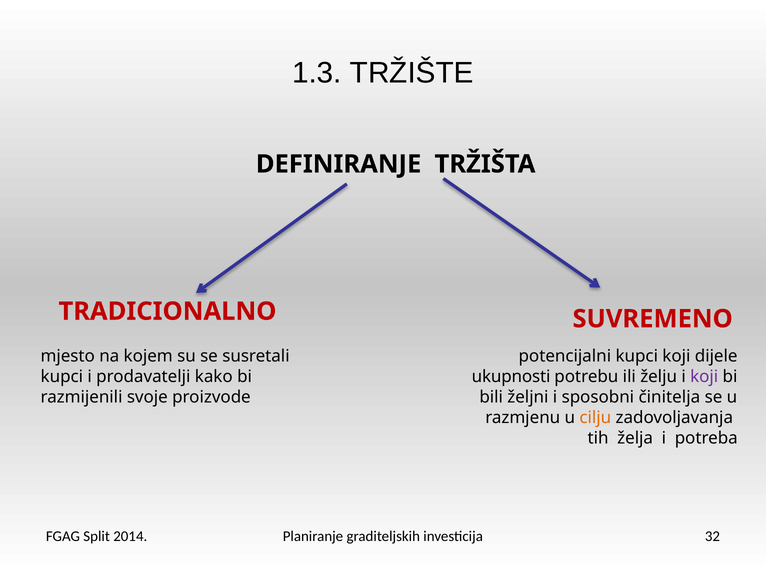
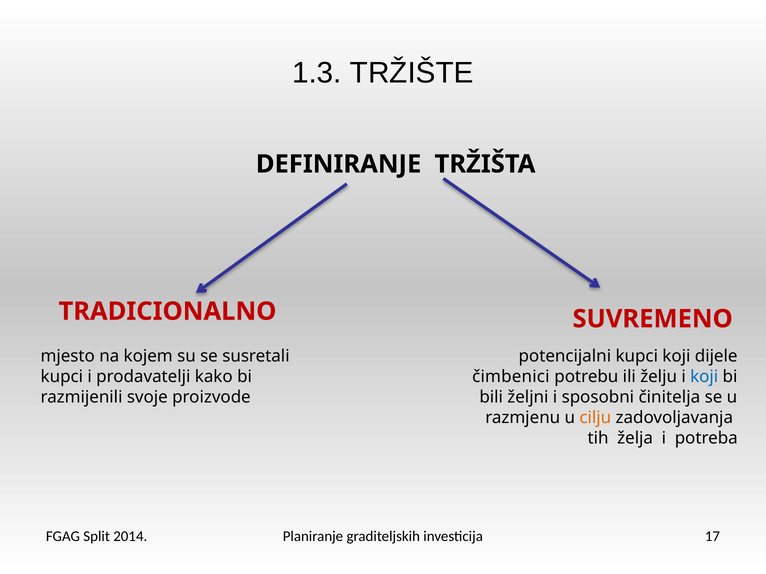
ukupnosti: ukupnosti -> čimbenici (511, 377)
koji colour: purple -> blue (704, 377)
32: 32 -> 17 (712, 537)
